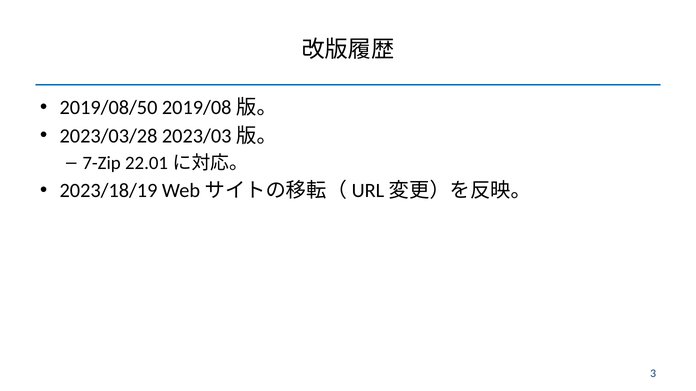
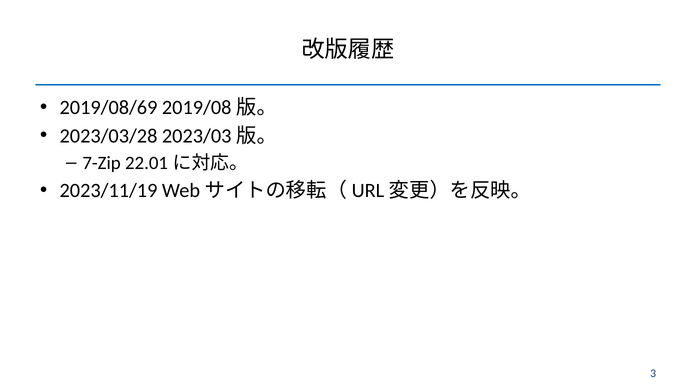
2019/08/50: 2019/08/50 -> 2019/08/69 (109, 108)
2023/18/19: 2023/18/19 -> 2023/11/19 (109, 191)
